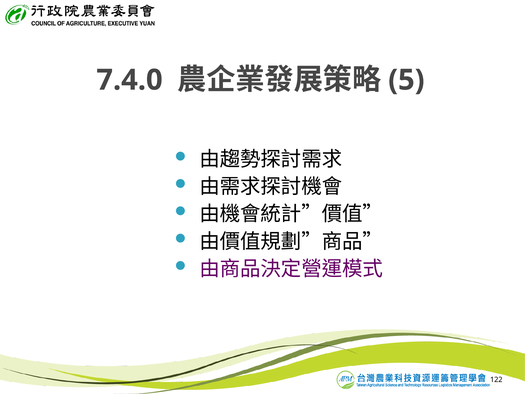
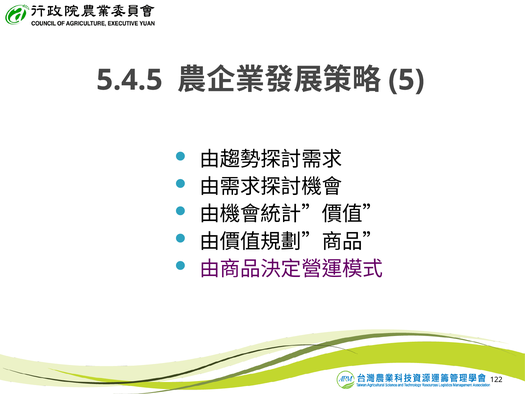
7.4.0: 7.4.0 -> 5.4.5 (129, 80)
